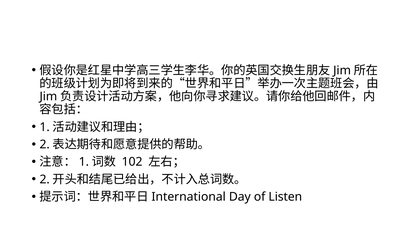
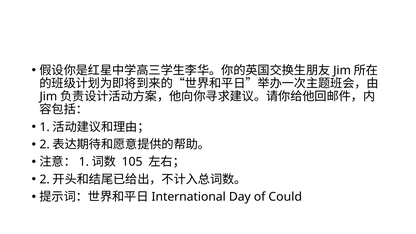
102: 102 -> 105 (132, 162)
Listen: Listen -> Could (285, 197)
